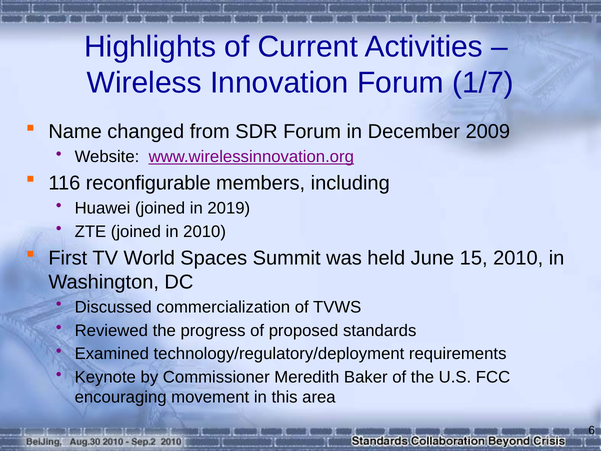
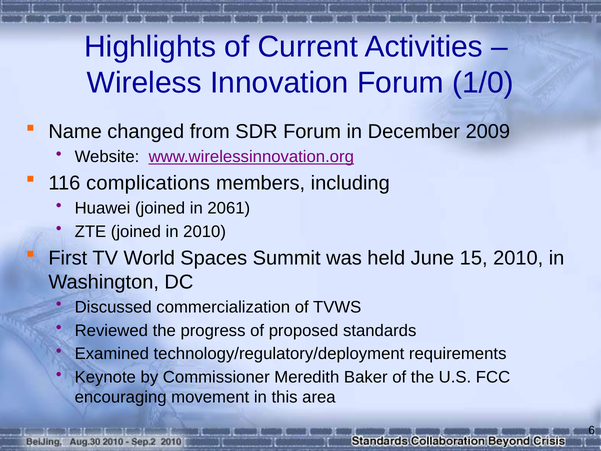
1/7: 1/7 -> 1/0 (483, 83)
reconfigurable: reconfigurable -> complications (148, 183)
2019: 2019 -> 2061 (229, 208)
